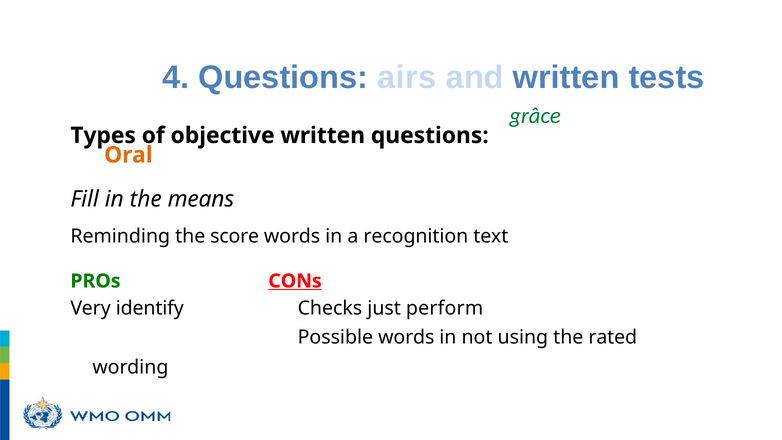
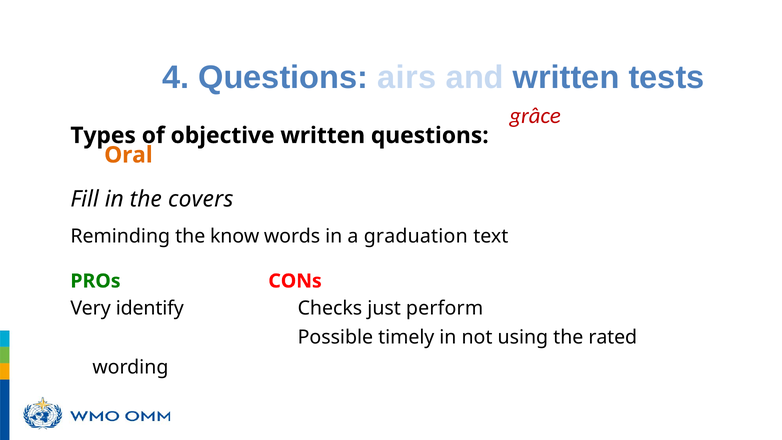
grâce colour: green -> red (535, 116)
means: means -> covers (201, 199)
score: score -> know (235, 236)
recognition: recognition -> graduation (416, 236)
CONs underline: present -> none (295, 281)
Possible words: words -> timely (406, 337)
